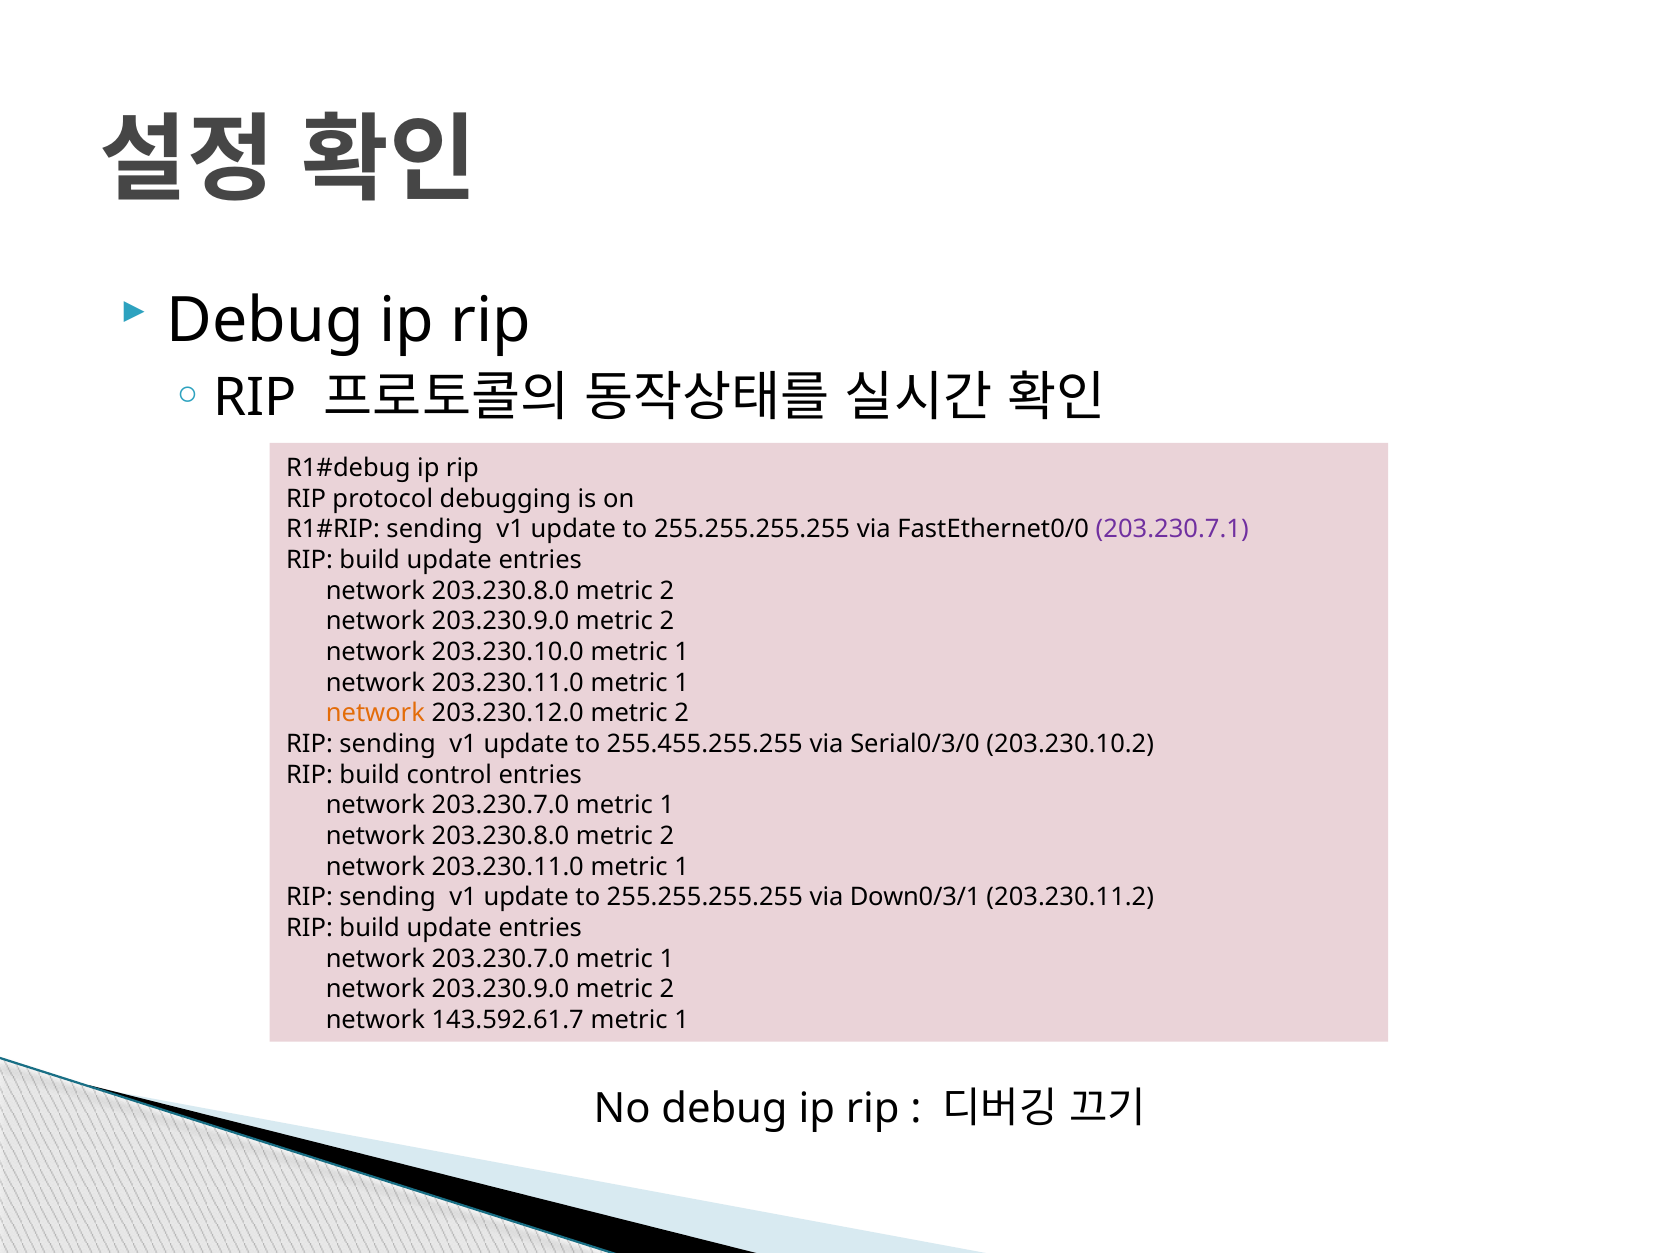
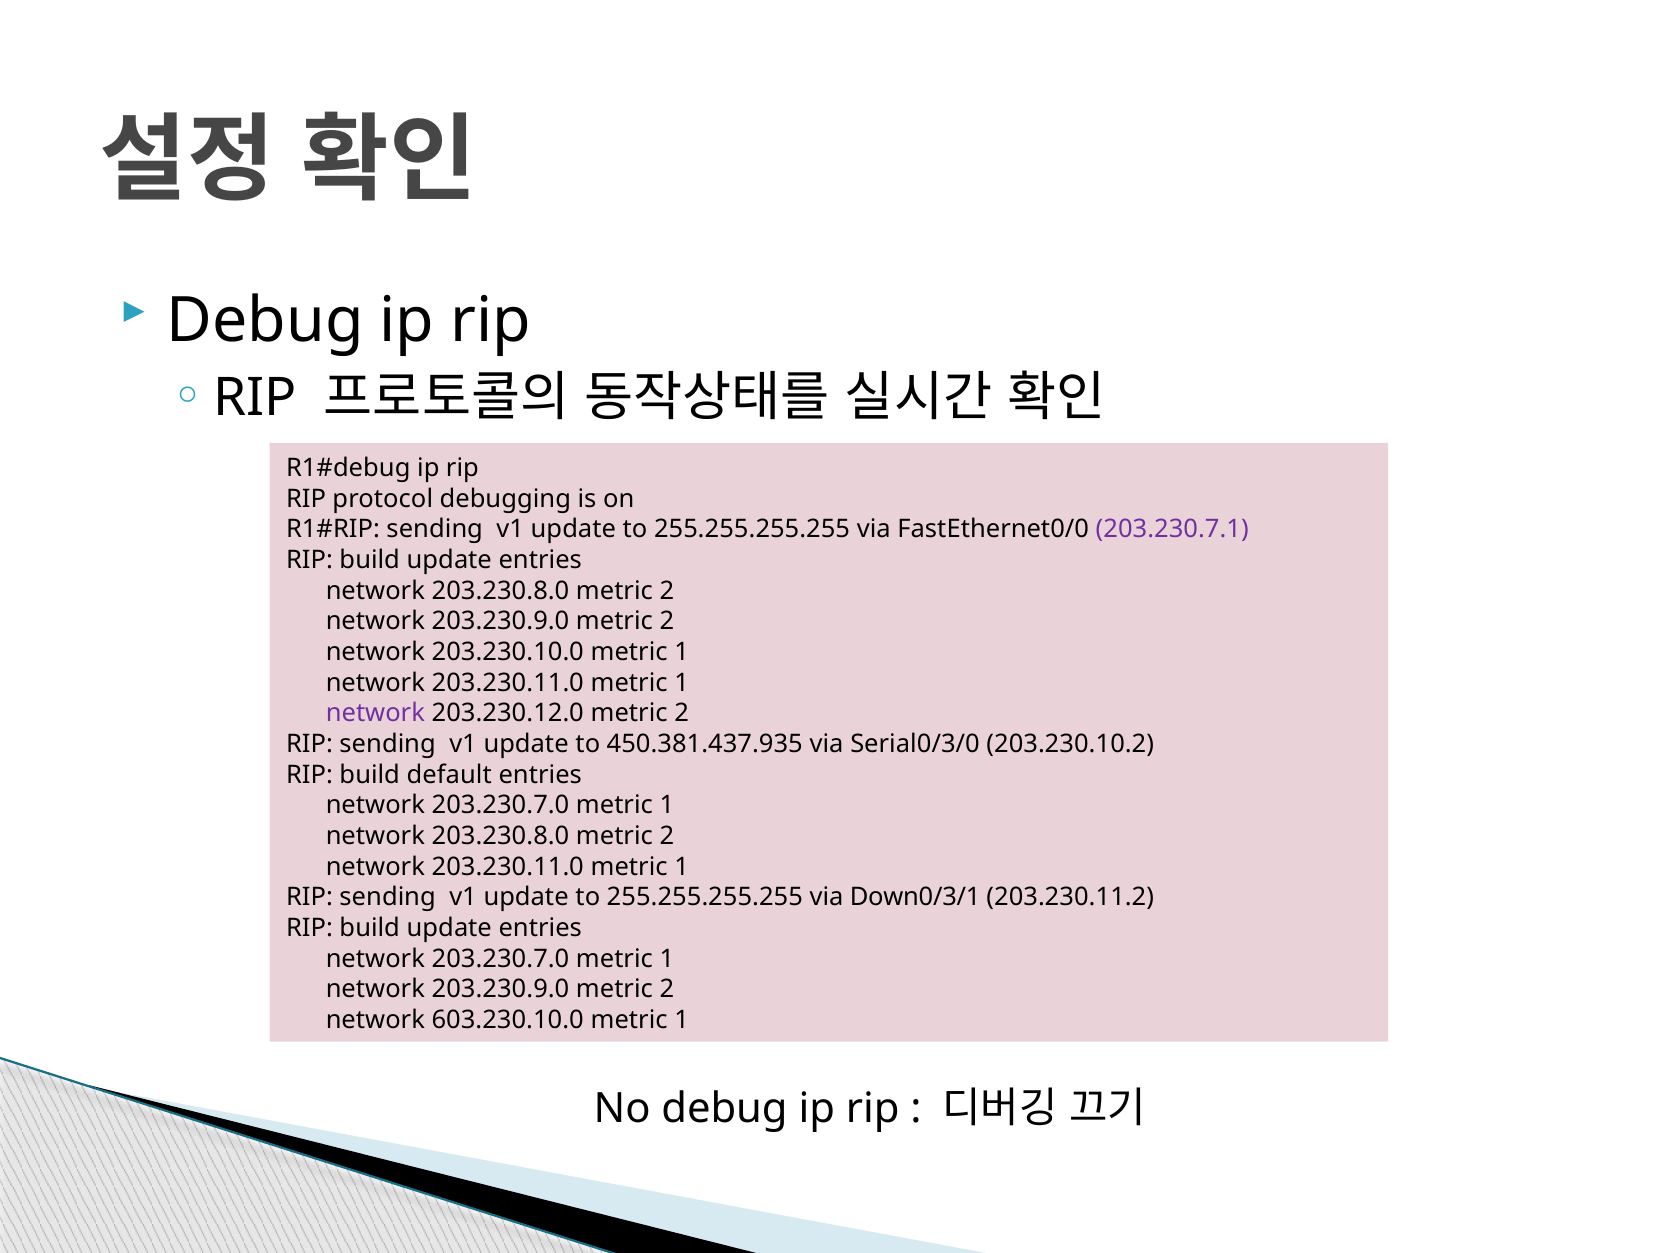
network colour: orange -> purple (375, 714)
255.455.255.255: 255.455.255.255 -> 450.381.437.935 (705, 744)
control: control -> default (449, 775)
143.592.61.7: 143.592.61.7 -> 603.230.10.0 (508, 1020)
